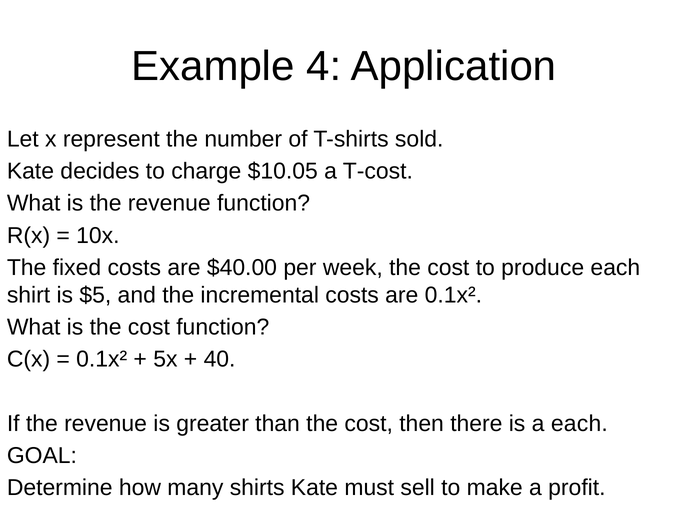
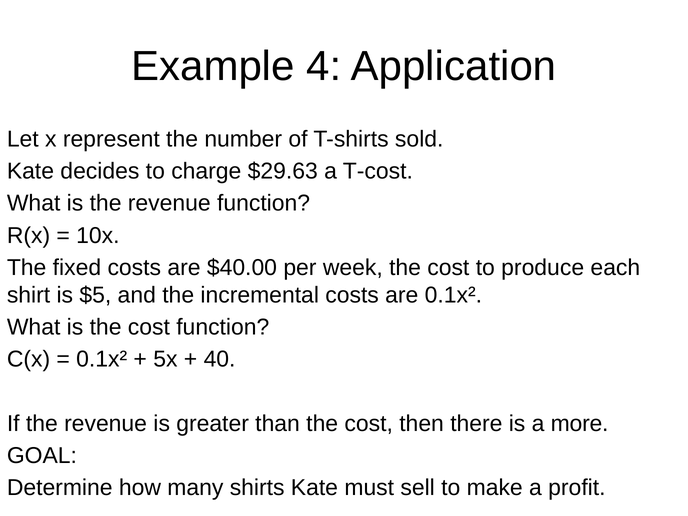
$10.05: $10.05 -> $29.63 (283, 171)
a each: each -> more (580, 424)
